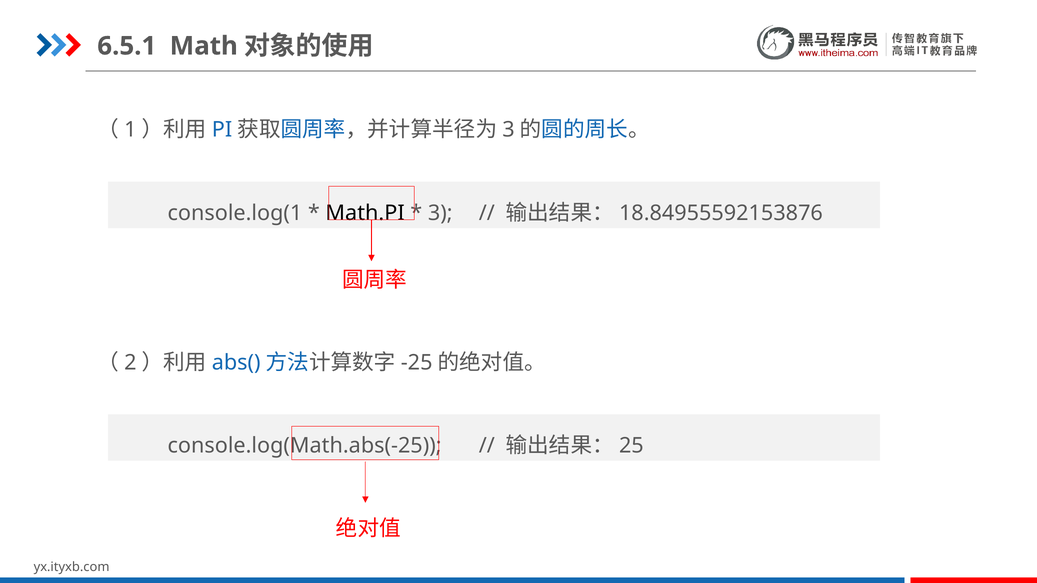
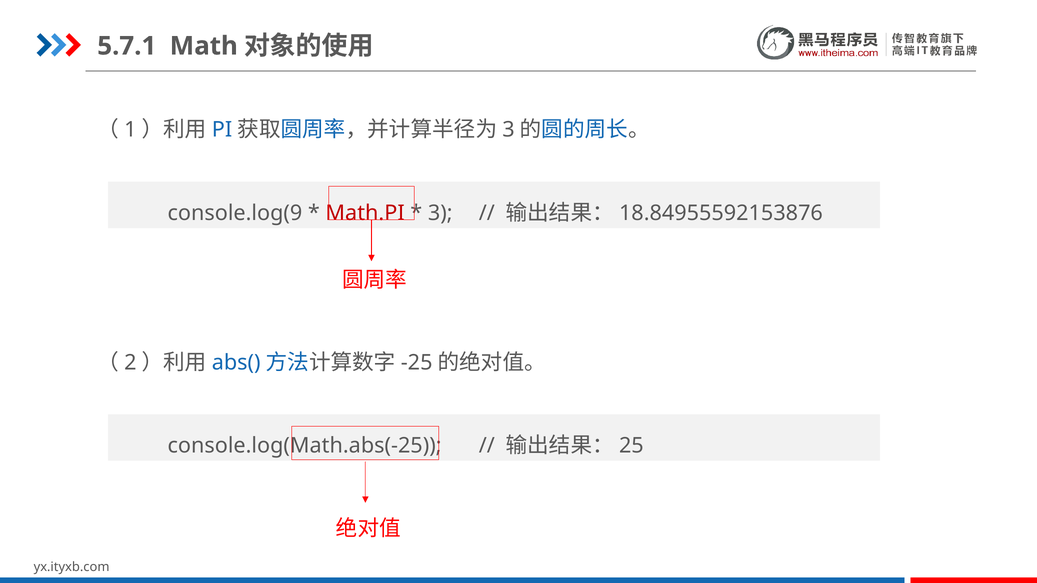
6.5.1: 6.5.1 -> 5.7.1 (127, 46)
console.log(1: console.log(1 -> console.log(9 (235, 213)
Math.PI colour: black -> red (365, 213)
